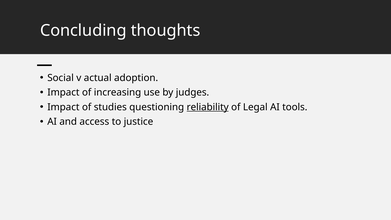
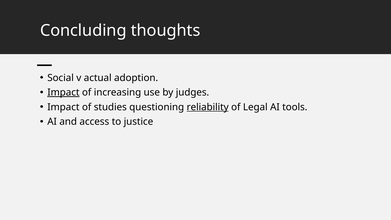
Impact underline: none -> present (63, 92)
